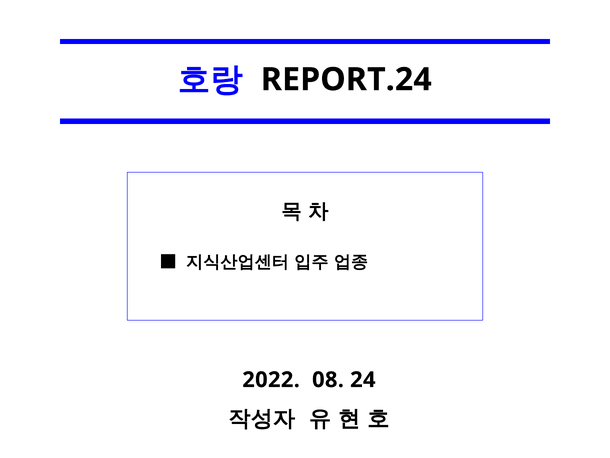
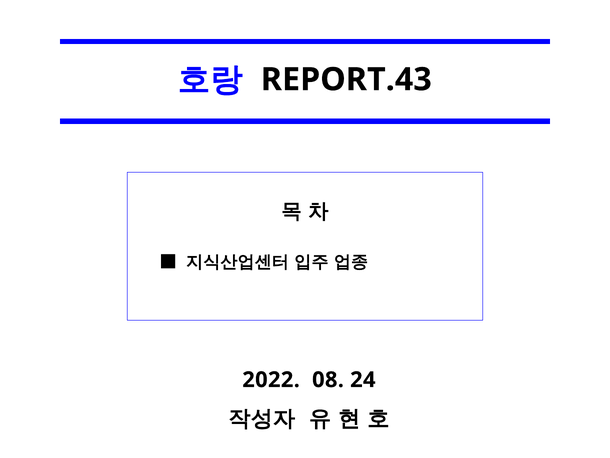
REPORT.24: REPORT.24 -> REPORT.43 (346, 79)
